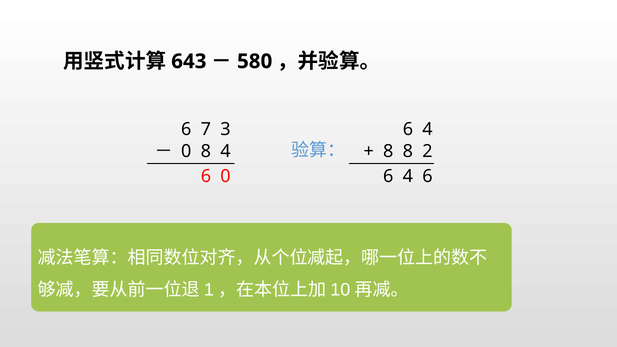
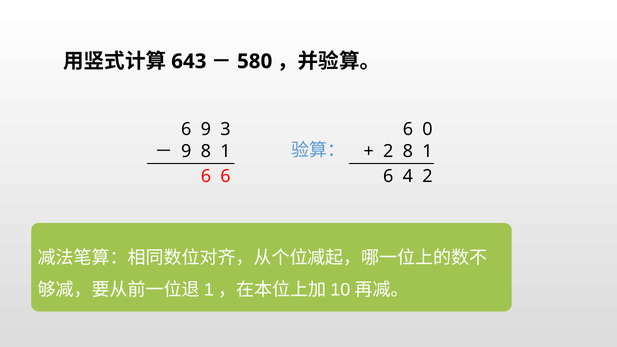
6 7: 7 -> 9 (206, 129)
4: 4 -> 0 (427, 129)
0: 0 -> 9 (186, 151)
4: 4 -> 1 (225, 151)
8: 8 -> 2 (388, 151)
2: 2 -> 1 (427, 151)
0: 0 -> 6 (226, 176)
6 4 6: 6 -> 2 (427, 176)
